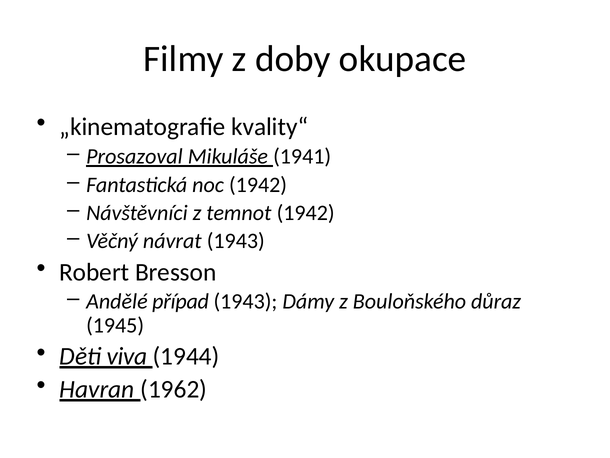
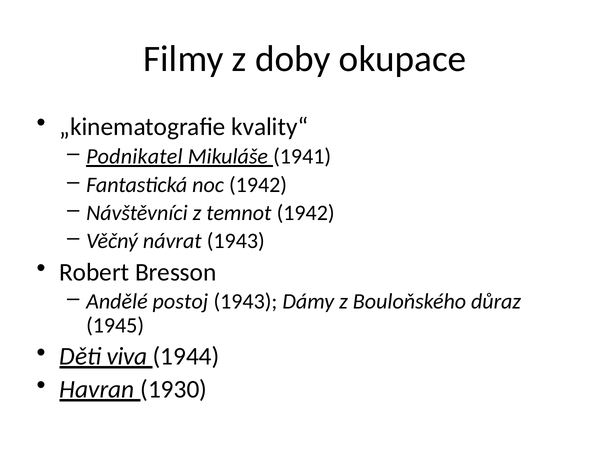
Prosazoval: Prosazoval -> Podnikatel (134, 156)
případ: případ -> postoj (180, 301)
1962: 1962 -> 1930 (174, 389)
